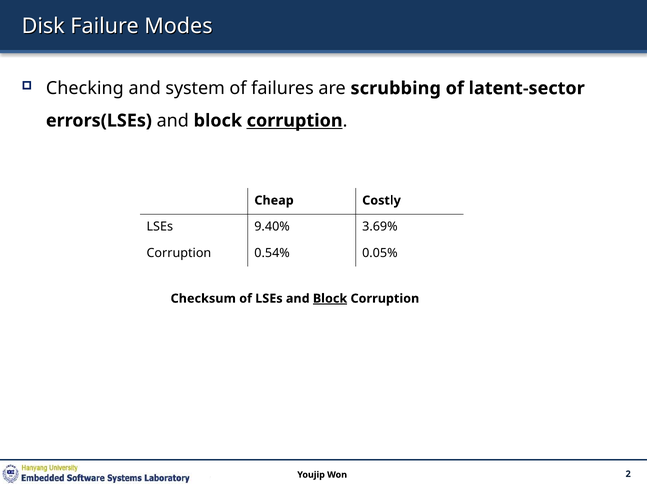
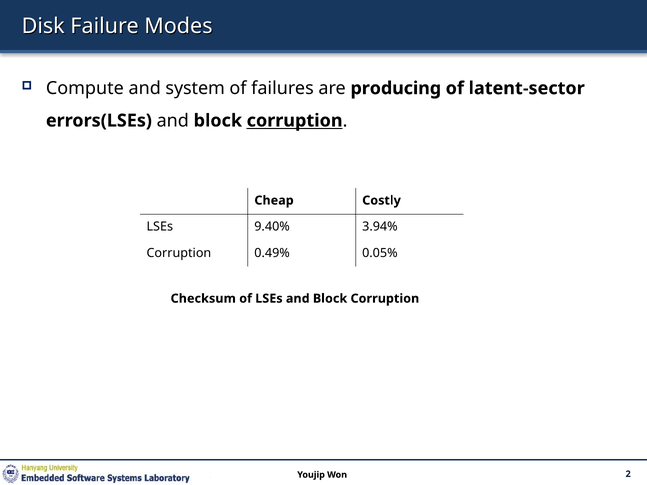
Checking: Checking -> Compute (85, 88)
scrubbing: scrubbing -> producing (396, 88)
3.69%: 3.69% -> 3.94% (380, 227)
0.54%: 0.54% -> 0.49% (272, 253)
Block underline: present -> none (330, 299)
